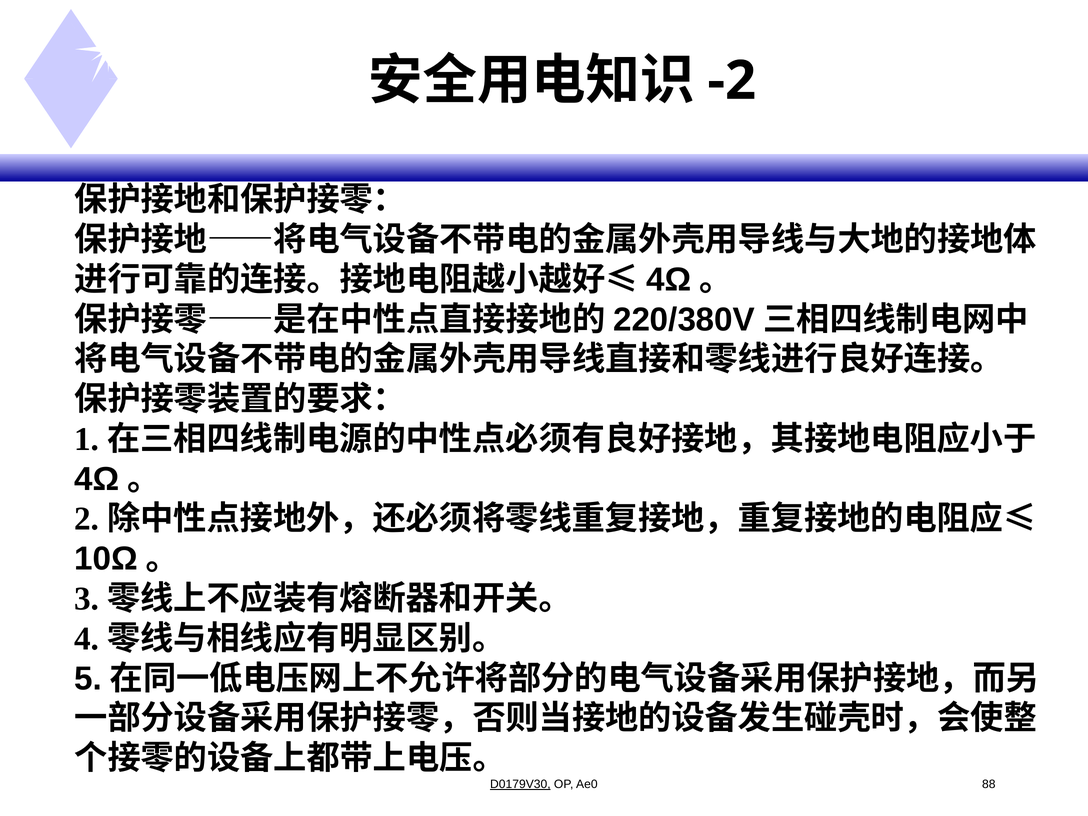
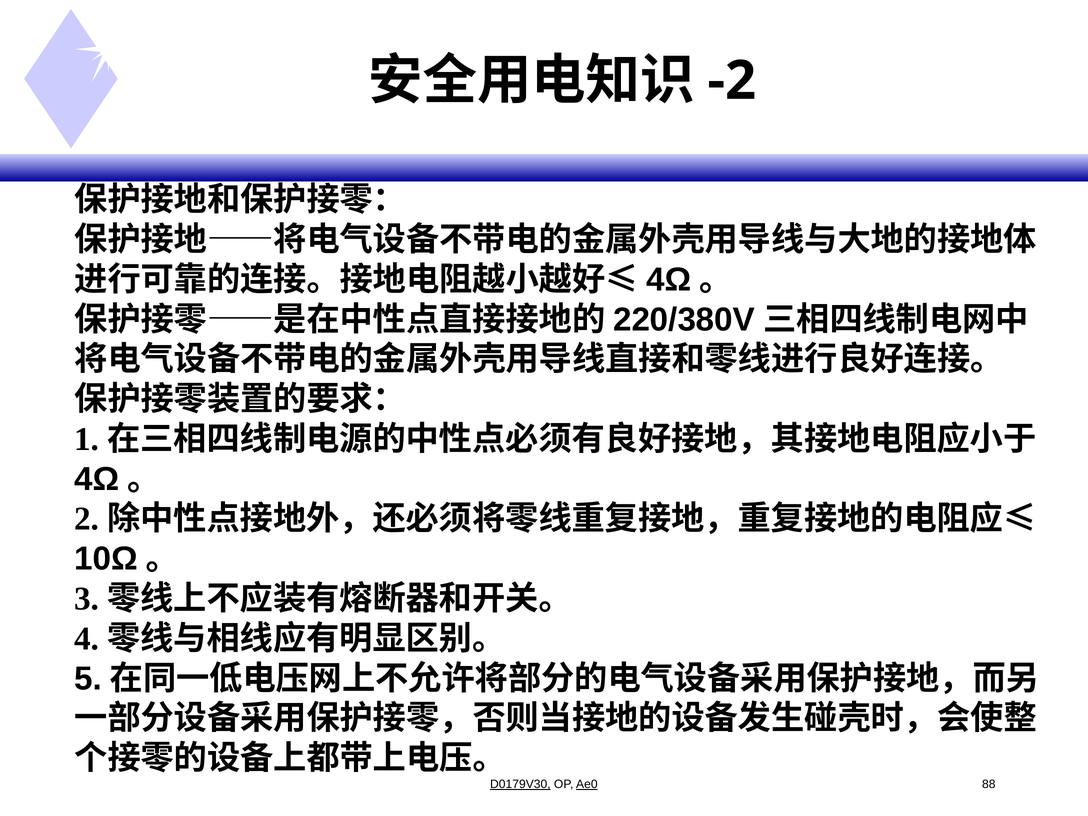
Ae0 underline: none -> present (587, 784)
